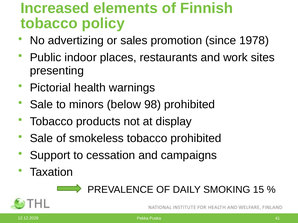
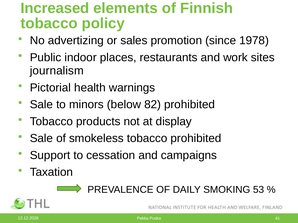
presenting: presenting -> journalism (57, 71)
98: 98 -> 82 (153, 105)
15: 15 -> 53 (259, 190)
